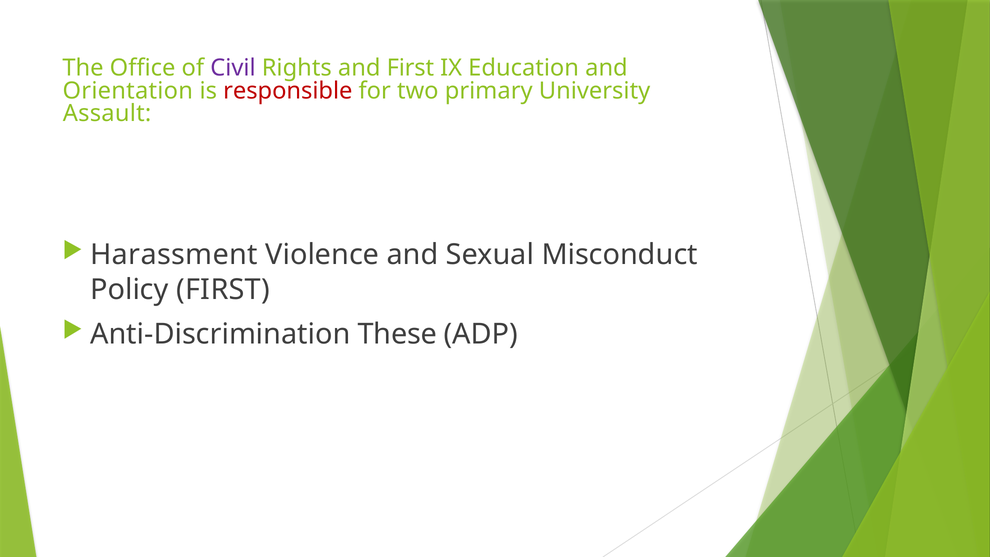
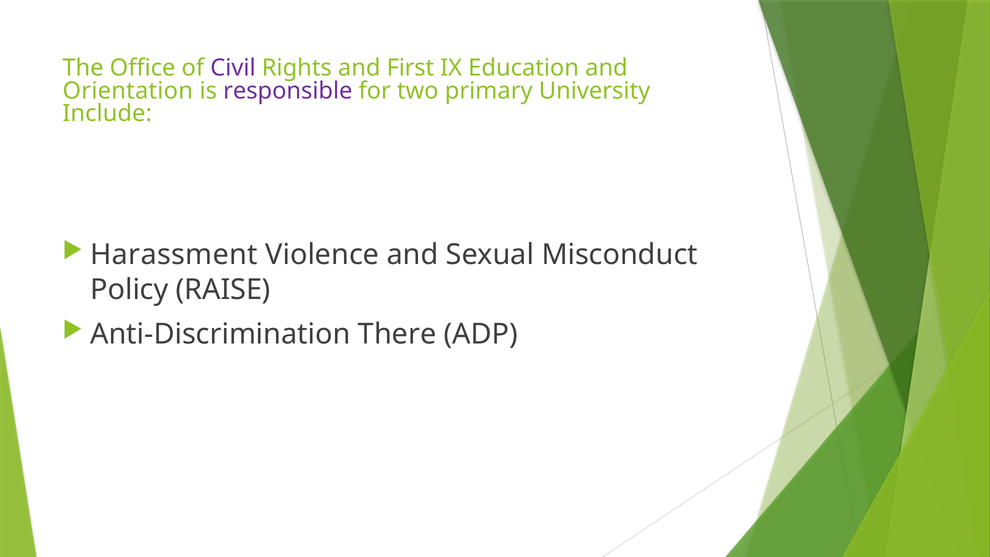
responsible colour: red -> purple (288, 91)
Assault: Assault -> Include (107, 114)
Policy FIRST: FIRST -> RAISE (223, 289)
These: These -> There (397, 334)
